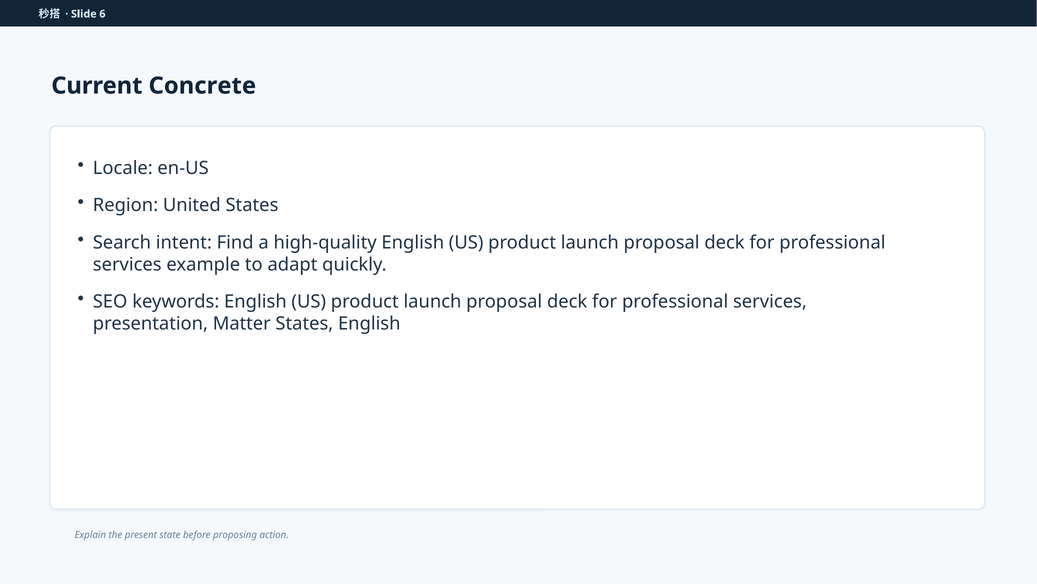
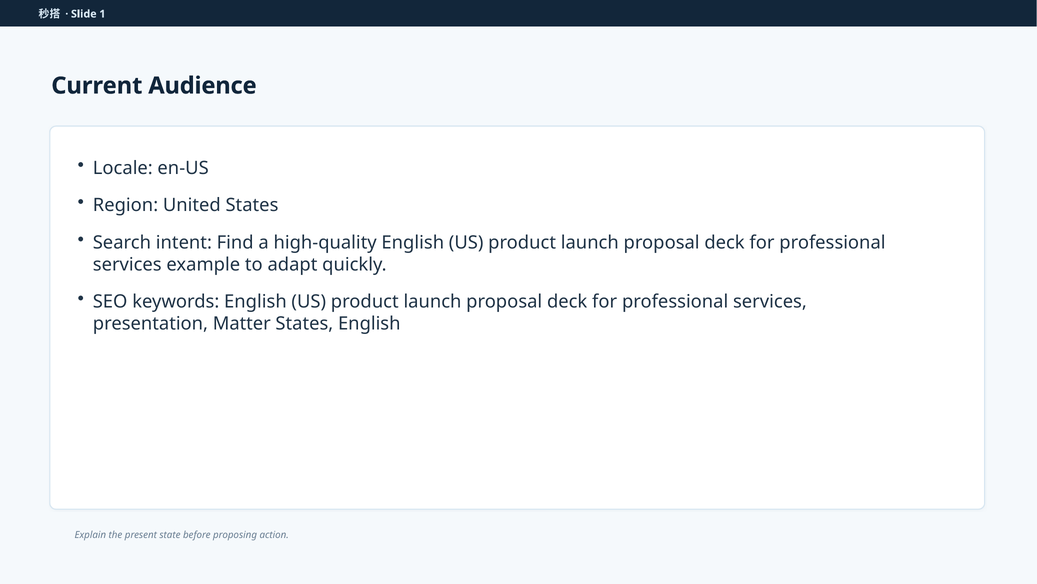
6: 6 -> 1 (102, 14)
Concrete: Concrete -> Audience (202, 86)
